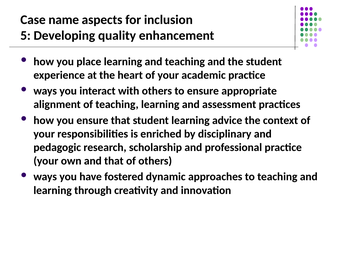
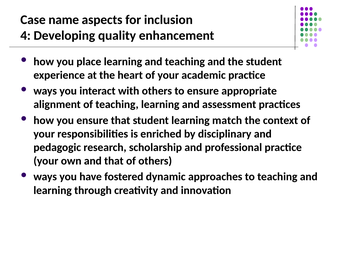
5: 5 -> 4 (25, 36)
advice: advice -> match (227, 120)
